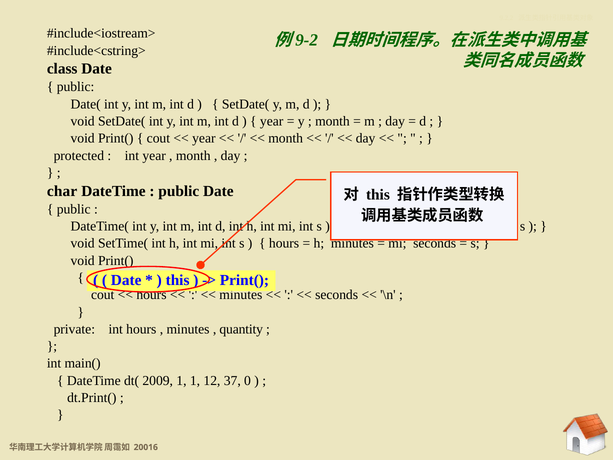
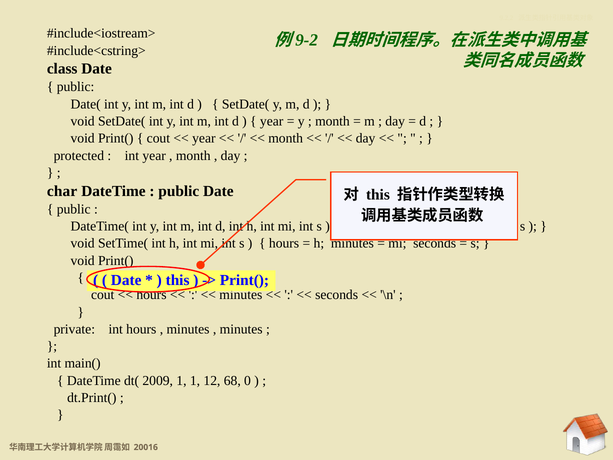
quantity: quantity -> minutes (241, 329)
37: 37 -> 68 (232, 380)
